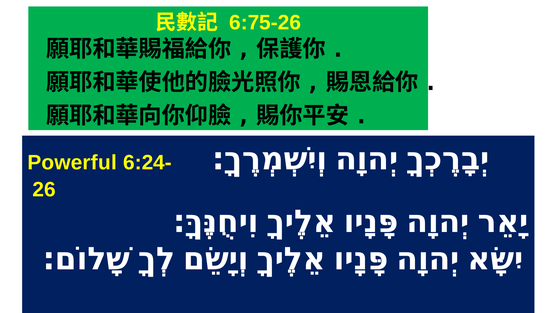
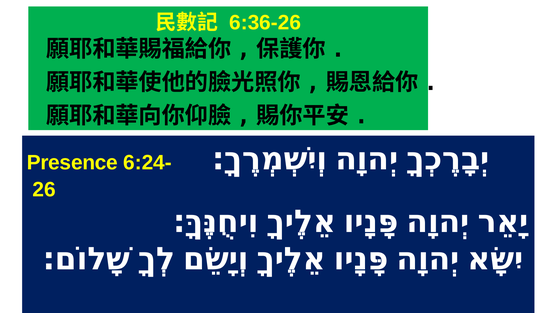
6:75-26: 6:75-26 -> 6:36-26 (265, 22)
Powerful: Powerful -> Presence (72, 162)
